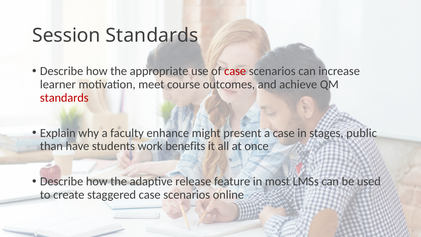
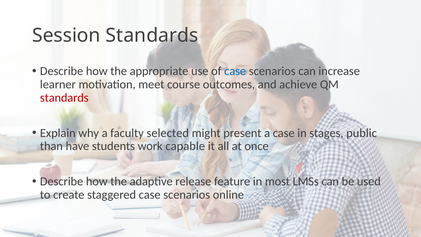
case colour: red -> blue (235, 71)
enhance: enhance -> selected (168, 133)
benefits: benefits -> capable (185, 146)
